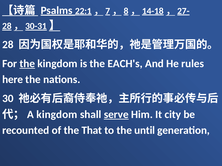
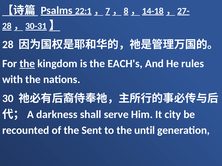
here: here -> with (13, 80)
kingdom: kingdom -> darkness (57, 115)
serve underline: present -> none (116, 115)
That: That -> Sent (92, 131)
